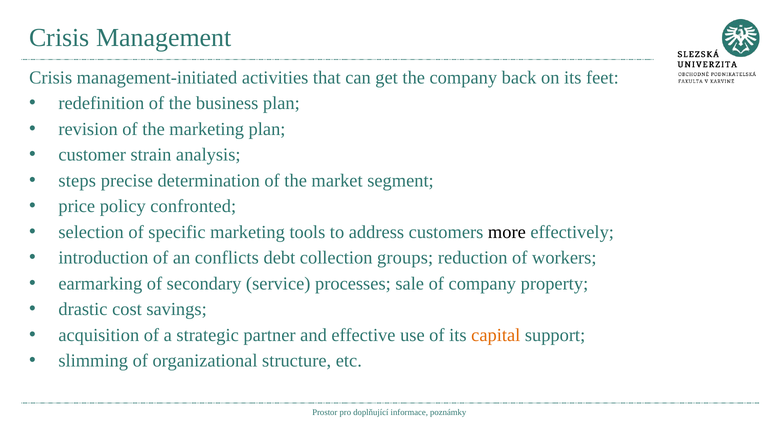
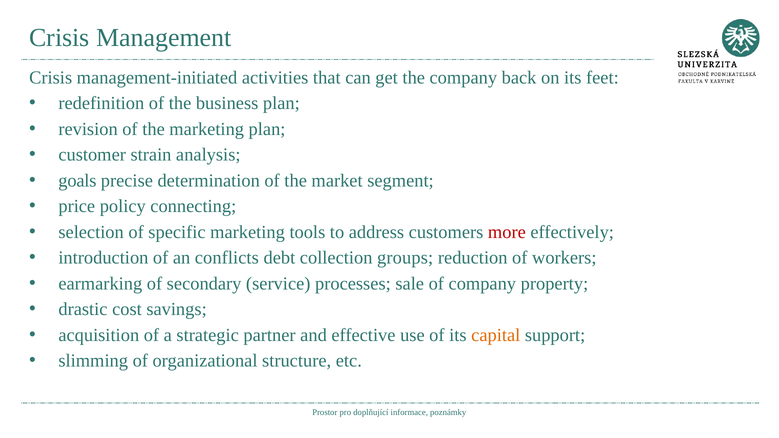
steps: steps -> goals (77, 181)
confronted: confronted -> connecting (193, 206)
more colour: black -> red (507, 232)
